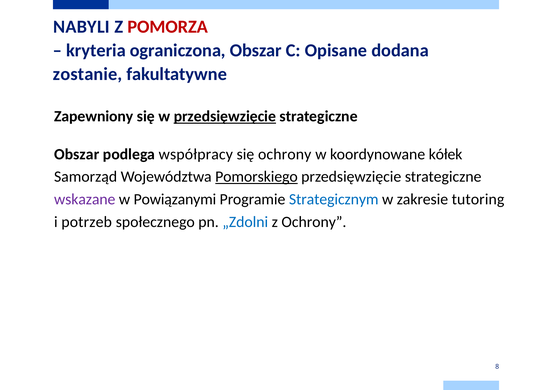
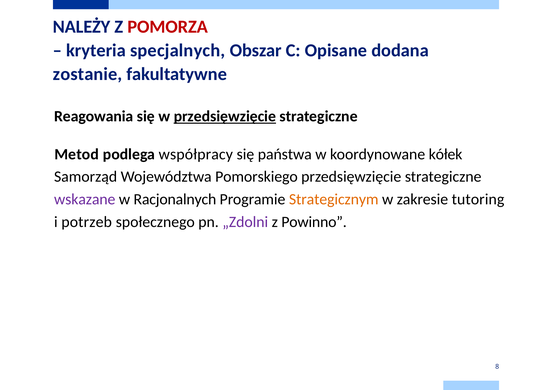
NABYLI: NABYLI -> NALEŻY (82, 27)
ograniczona: ograniczona -> specjalnych (178, 50)
Zapewniony: Zapewniony -> Reagowania (94, 117)
Obszar: Obszar -> Metod (77, 154)
się ochrony: ochrony -> państwa (285, 154)
Pomorskiego underline: present -> none (256, 177)
Powiązanymi: Powiązanymi -> Racjonalnych (175, 200)
Strategicznym colour: blue -> orange (334, 200)
„Zdolni colour: blue -> purple (245, 222)
z Ochrony: Ochrony -> Powinno (314, 222)
